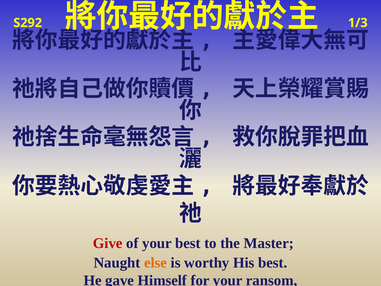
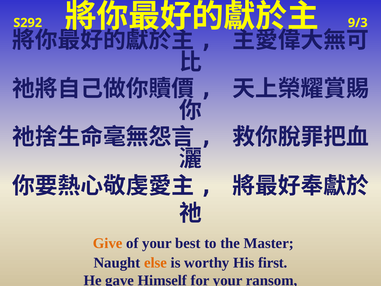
1/3: 1/3 -> 9/3 (358, 23)
Give colour: red -> orange (108, 243)
His best: best -> first (273, 262)
